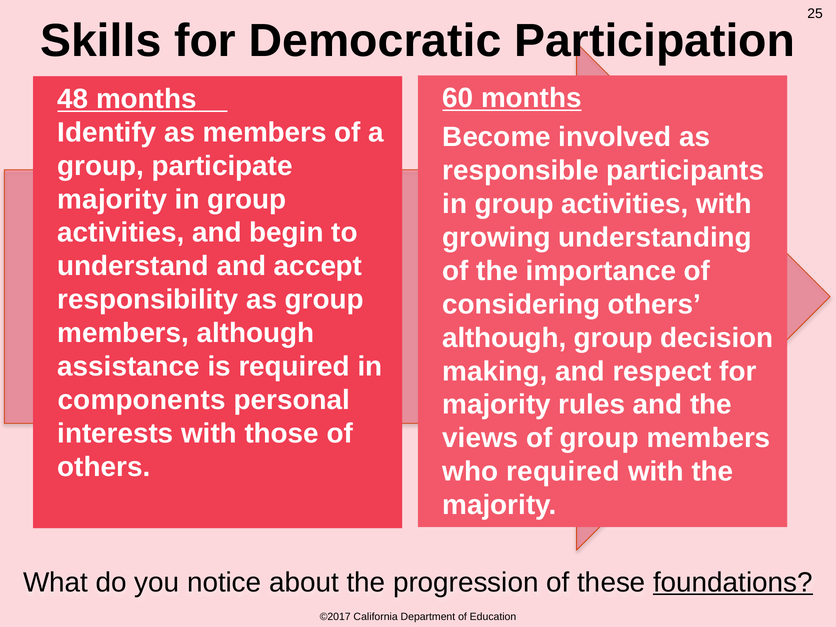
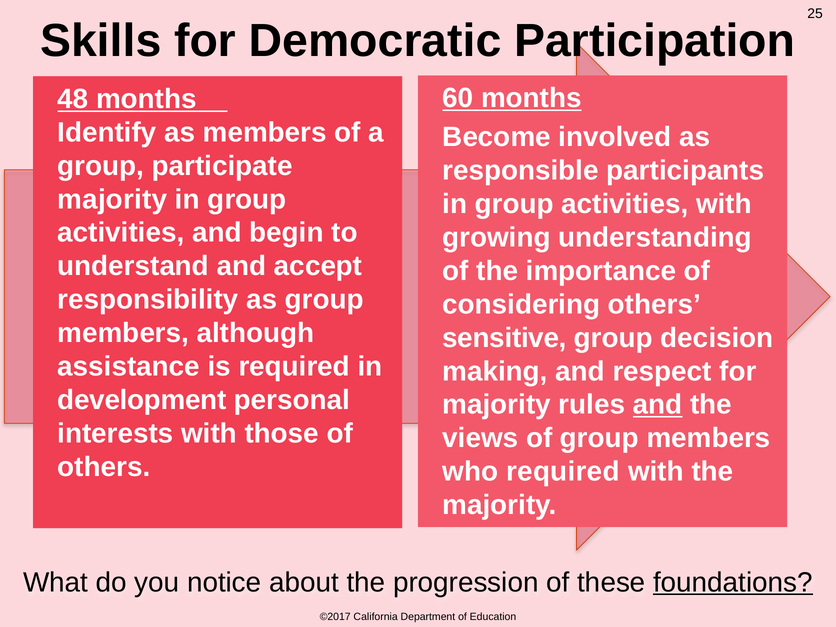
although: although -> sensitive (504, 338)
components: components -> development (142, 400)
and underline: none -> present (658, 405)
